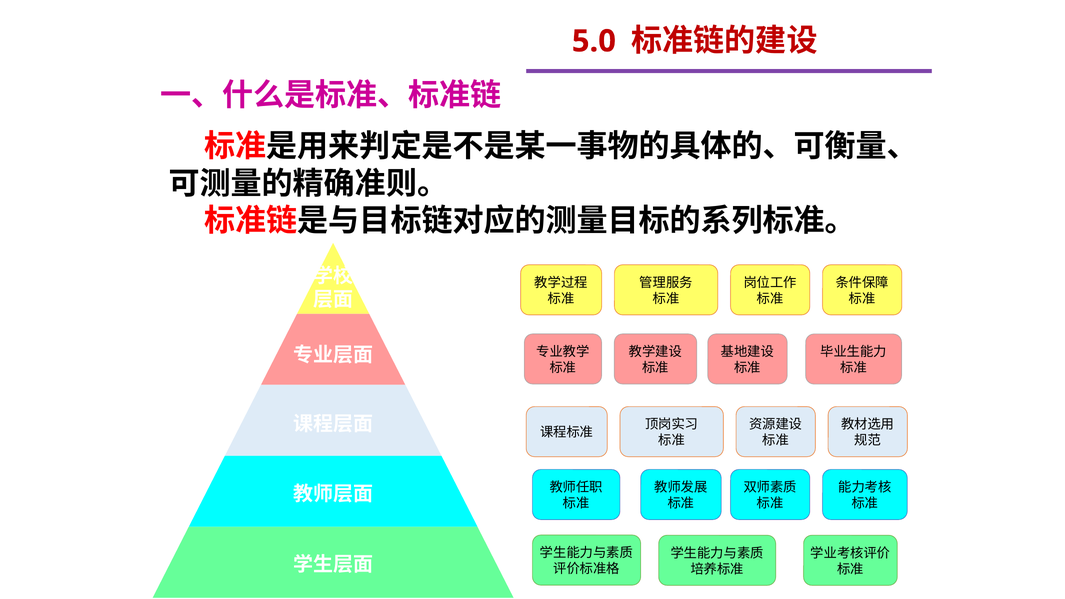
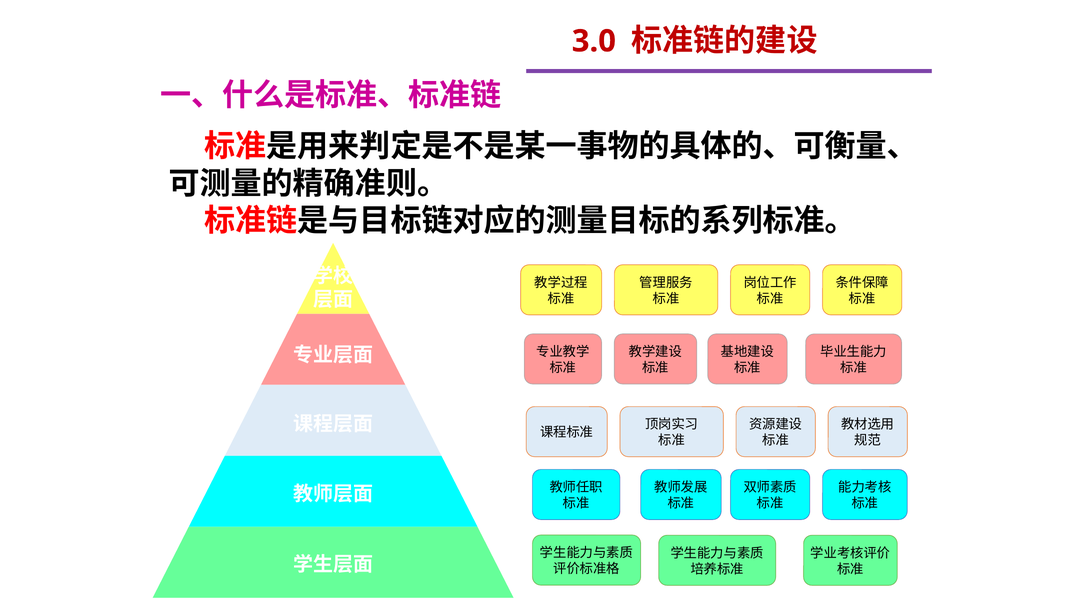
5.0: 5.0 -> 3.0 (594, 41)
